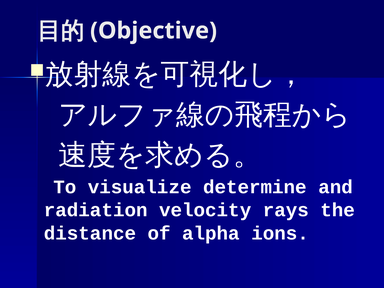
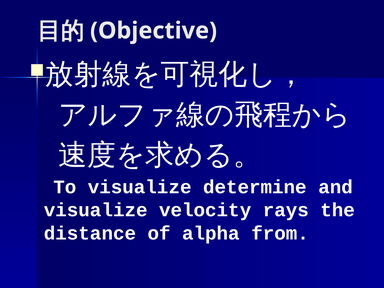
radiation: radiation -> visualize (96, 210)
ions: ions -> from (280, 233)
